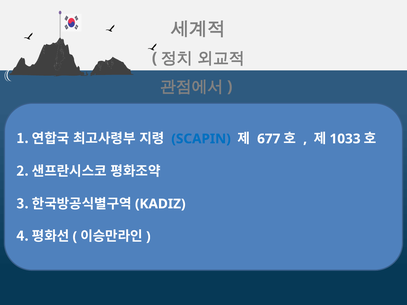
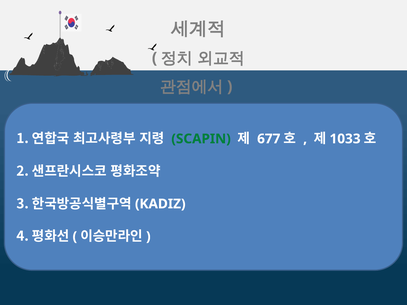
SCAPIN colour: blue -> green (201, 139)
